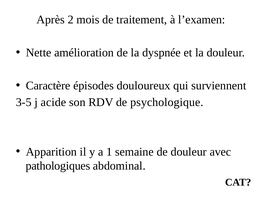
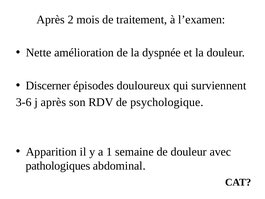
Caractère: Caractère -> Discerner (48, 86)
3-5: 3-5 -> 3-6 (24, 102)
j acide: acide -> après (53, 102)
